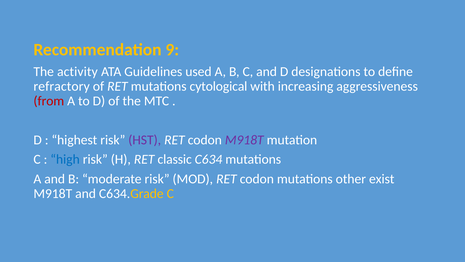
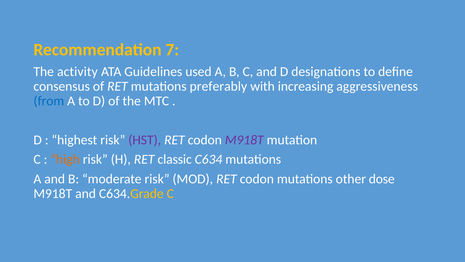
9: 9 -> 7 (172, 50)
refractory: refractory -> consensus (62, 86)
cytological: cytological -> preferably (218, 86)
from colour: red -> blue (49, 101)
high colour: blue -> orange (65, 159)
exist: exist -> dose (382, 179)
